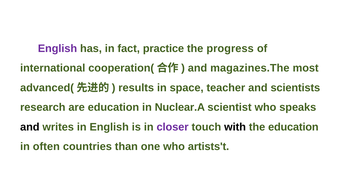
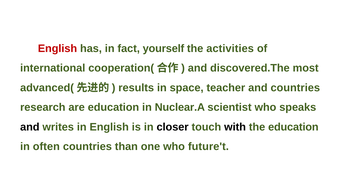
English colour: purple -> red (57, 48)
practice: practice -> yourself (163, 48)
progress: progress -> activities (230, 48)
magazines.The: magazines.The -> discovered.The (250, 68)
and scientists: scientists -> countries (295, 88)
closer colour: purple -> black (173, 127)
artists't: artists't -> future't (208, 146)
